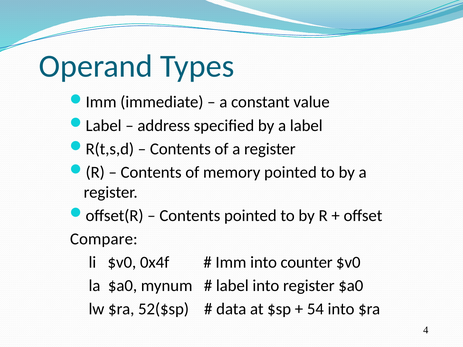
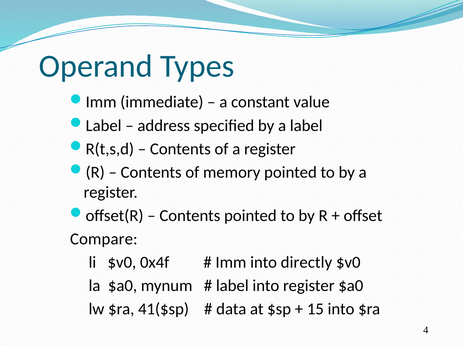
counter: counter -> directly (306, 263)
52($sp: 52($sp -> 41($sp (164, 309)
54: 54 -> 15 (315, 309)
